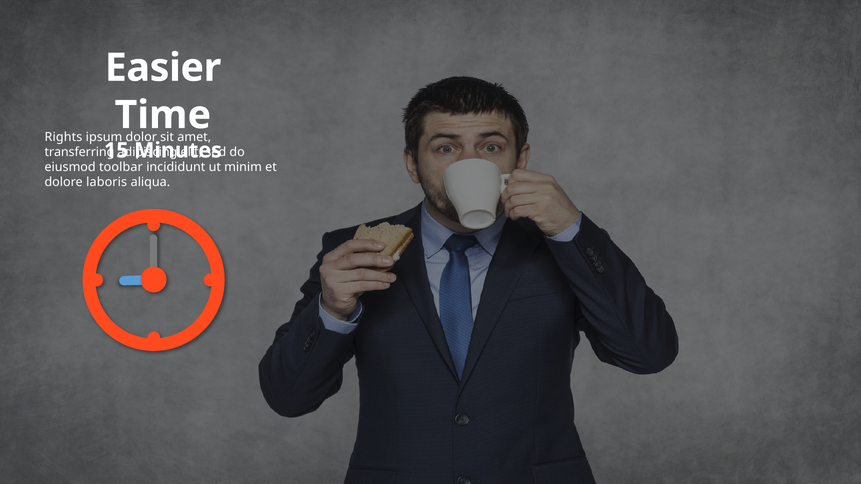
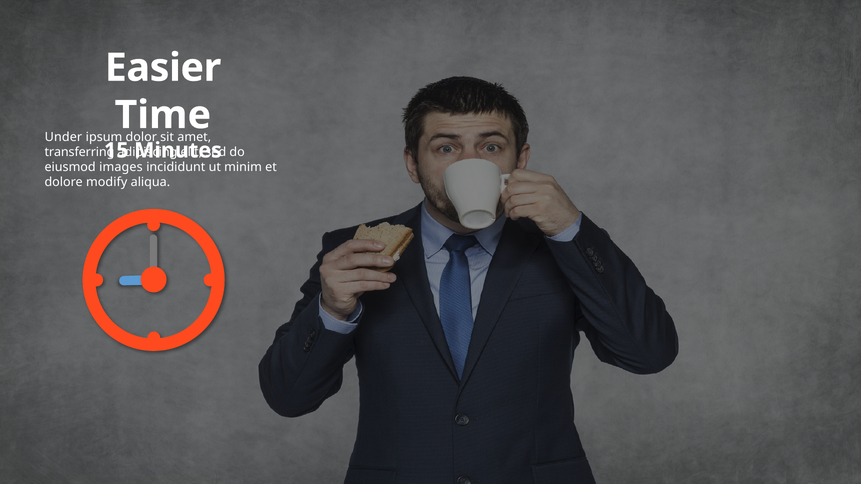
Rights: Rights -> Under (63, 137)
toolbar: toolbar -> images (121, 167)
laboris: laboris -> modify (107, 182)
